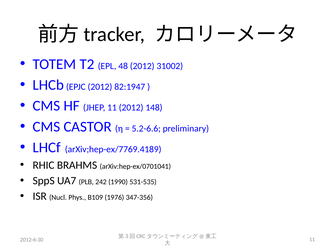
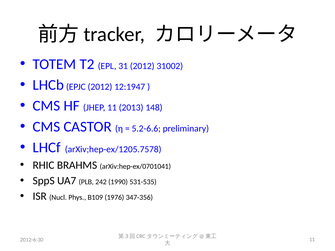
48: 48 -> 31 (123, 66)
82:1947: 82:1947 -> 12:1947 (130, 87)
11 2012: 2012 -> 2013 (131, 108)
arXiv;hep-ex/7769.4189: arXiv;hep-ex/7769.4189 -> arXiv;hep-ex/1205.7578 (113, 149)
